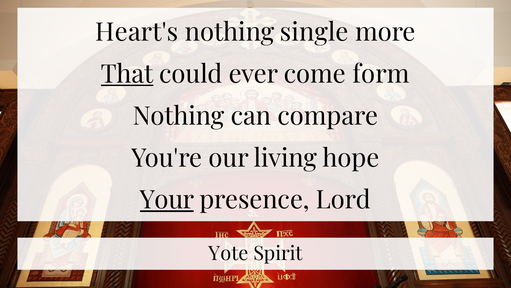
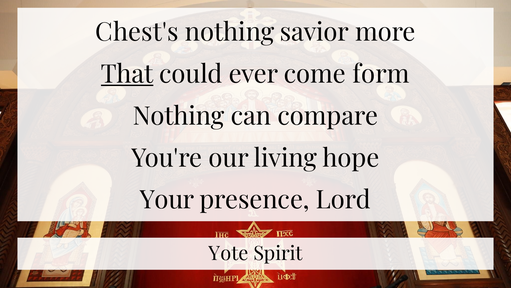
Heart's: Heart's -> Chest's (137, 32)
single: single -> savior (314, 32)
Your underline: present -> none (167, 200)
